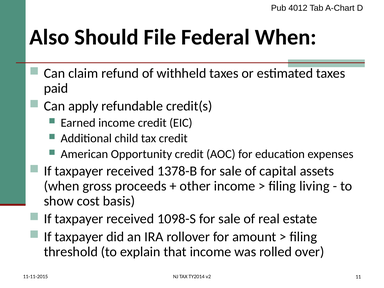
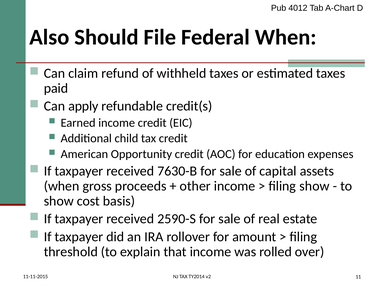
1378-B: 1378-B -> 7630-B (177, 171)
filing living: living -> show (314, 186)
1098-S: 1098-S -> 2590-S (177, 219)
